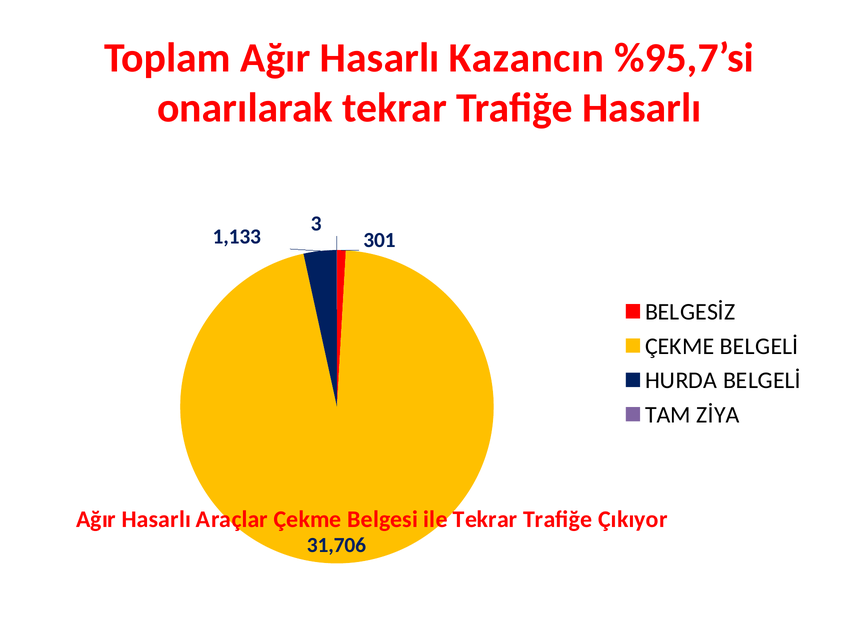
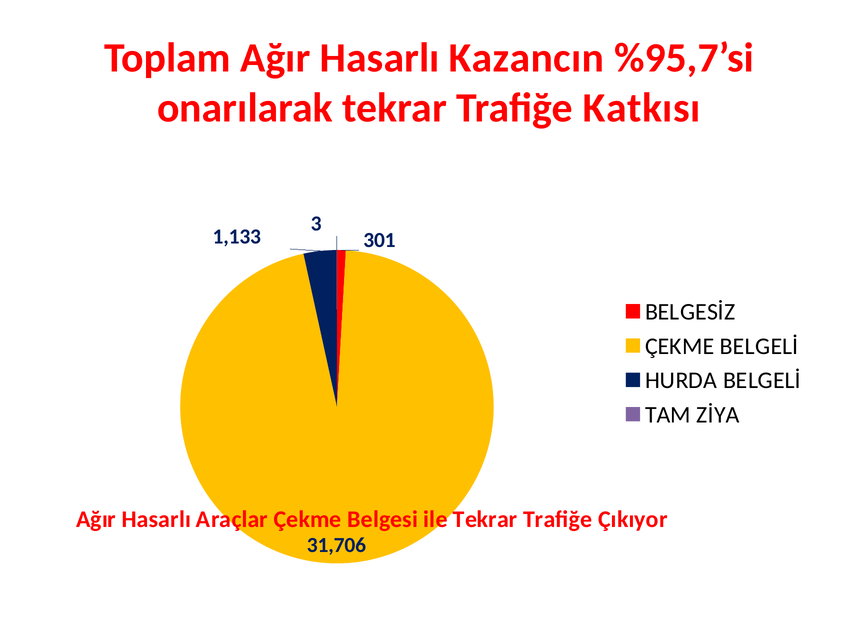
Trafiğe Hasarlı: Hasarlı -> Katkısı (642, 108)
